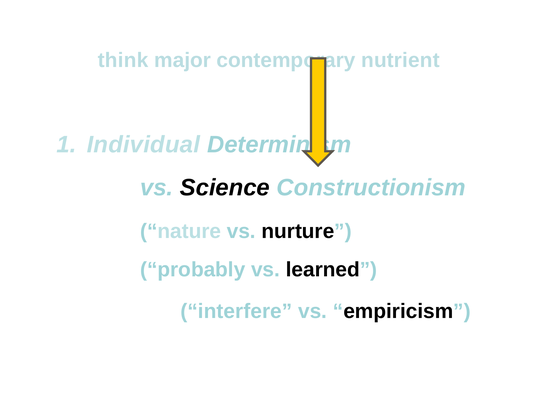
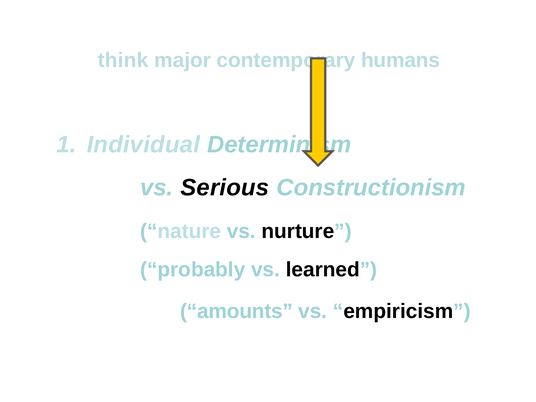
nutrient: nutrient -> humans (401, 60)
Science: Science -> Serious (225, 187)
interfere: interfere -> amounts (237, 311)
